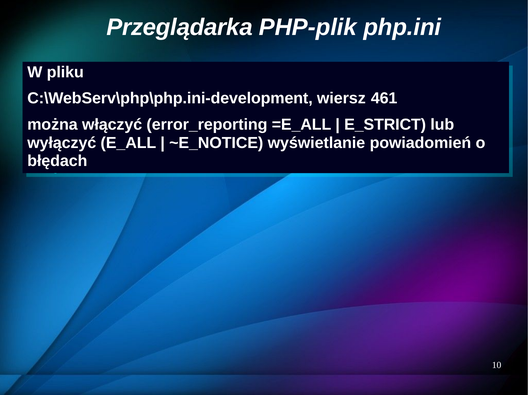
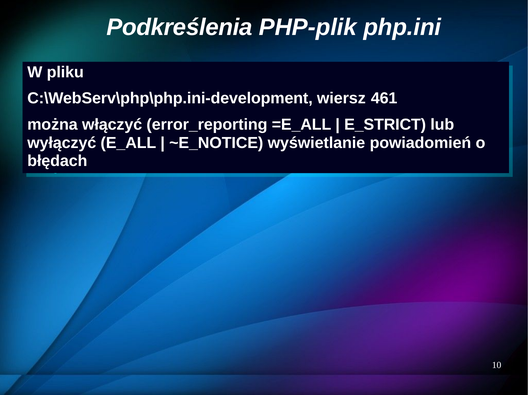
Przeglądarka: Przeglądarka -> Podkreślenia (180, 27)
